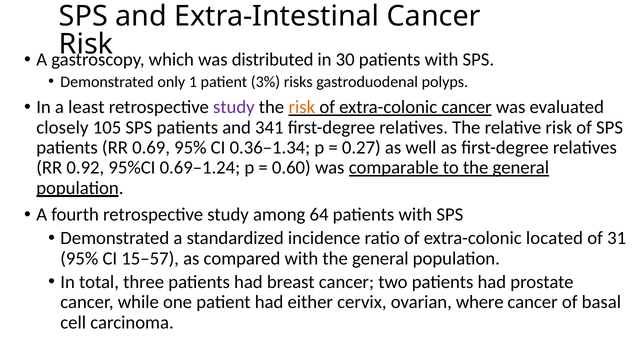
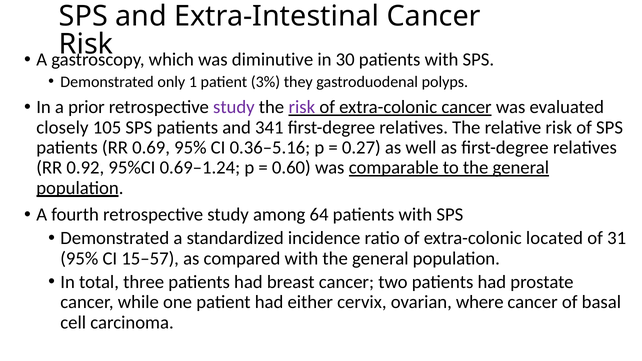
distributed: distributed -> diminutive (273, 60)
risks: risks -> they (298, 82)
least: least -> prior (86, 107)
risk colour: orange -> purple (302, 107)
0.36–1.34: 0.36–1.34 -> 0.36–5.16 (270, 148)
